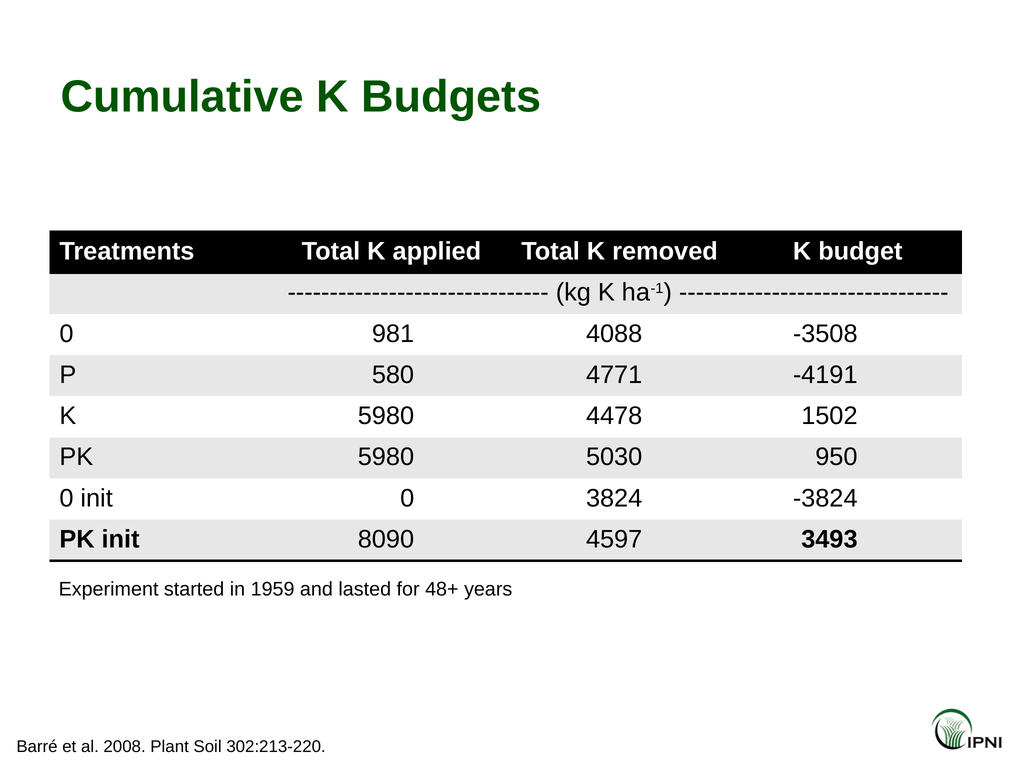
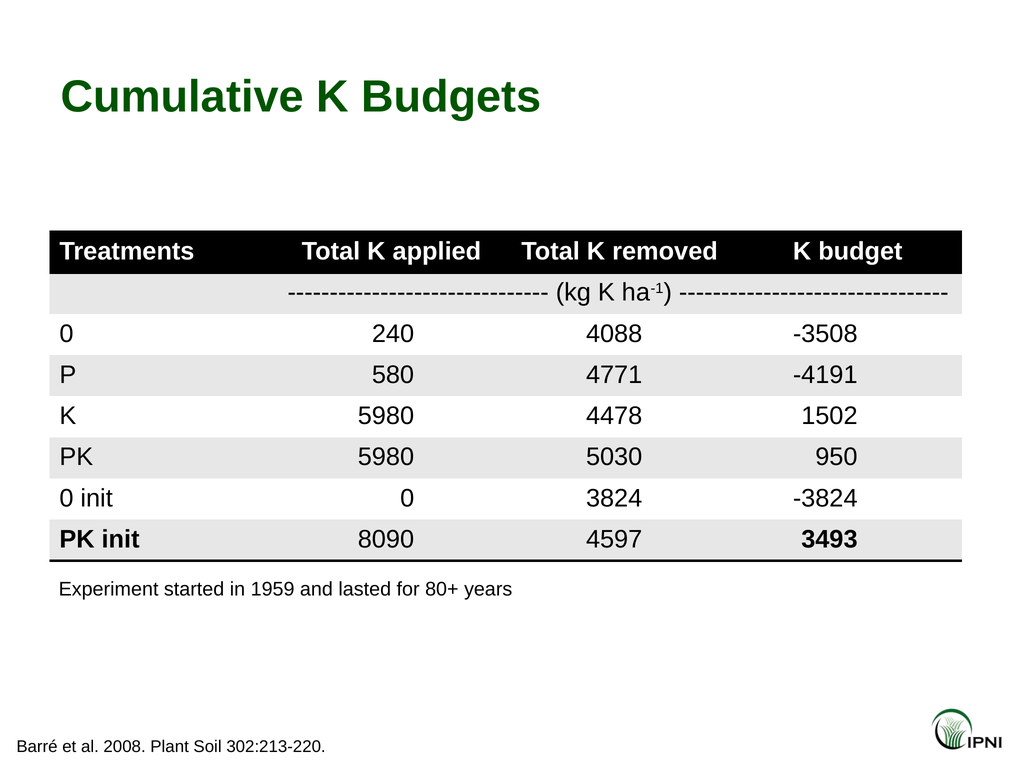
981: 981 -> 240 (393, 333)
48+: 48+ -> 80+ (442, 589)
